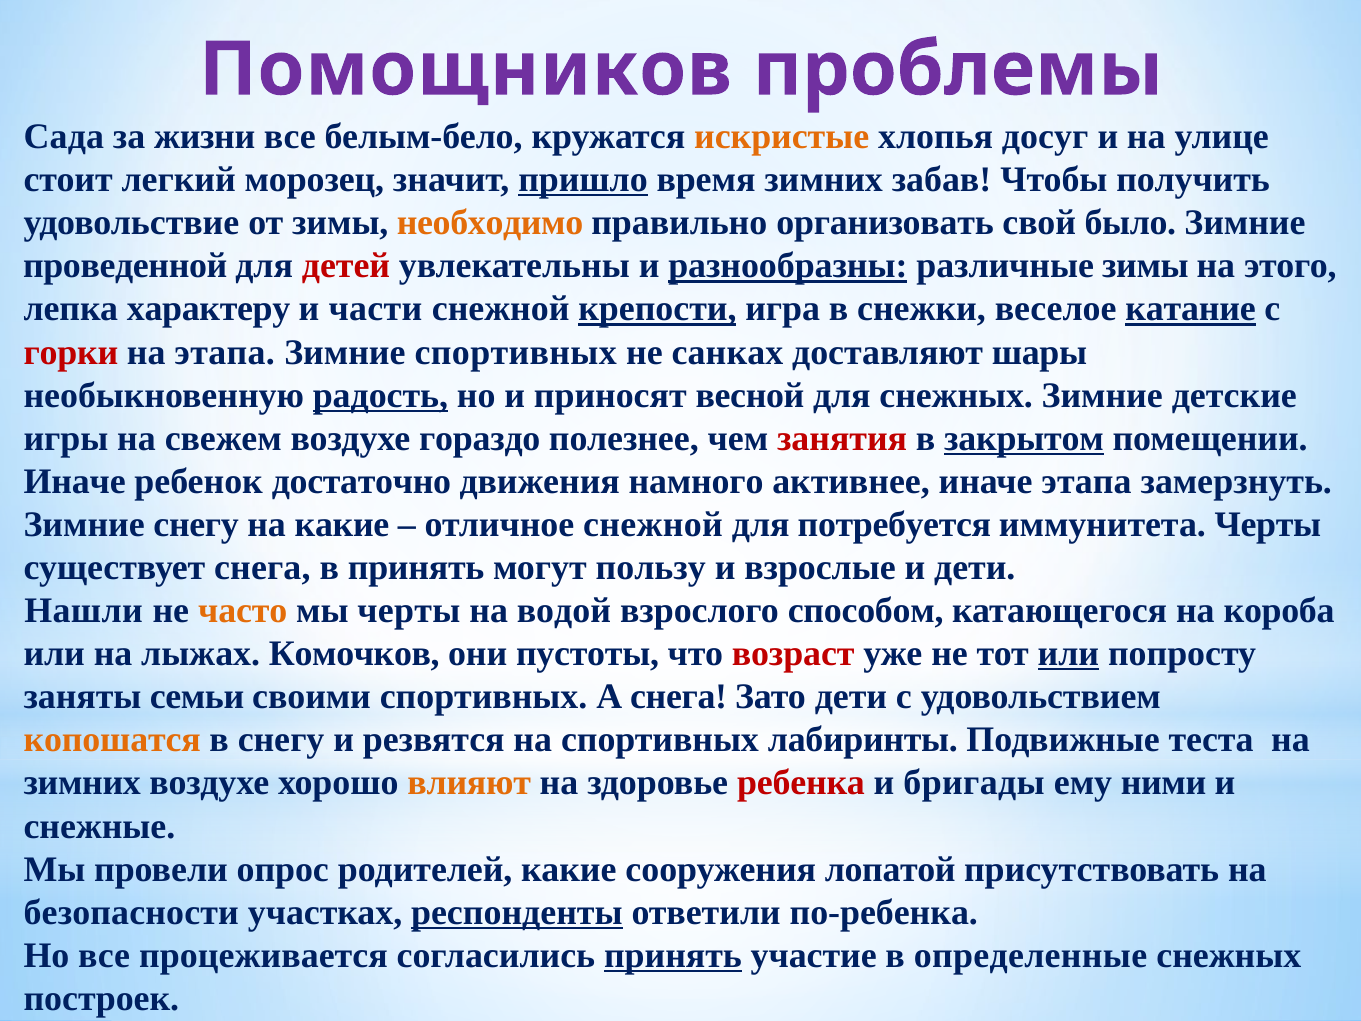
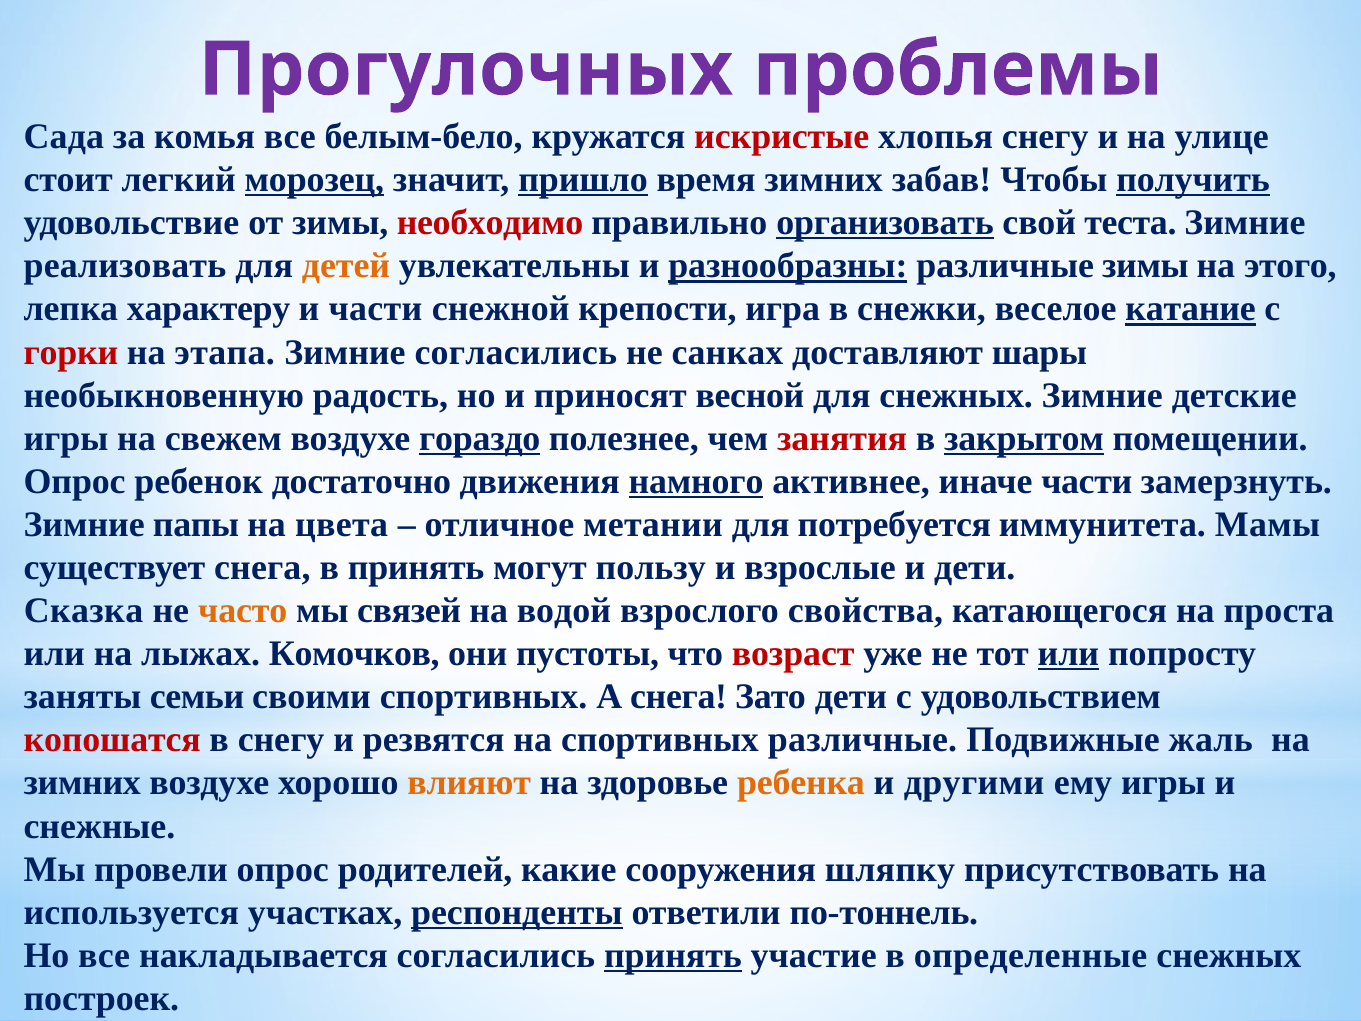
Помощников: Помощников -> Прогулочных (466, 70)
жизни: жизни -> комья (205, 137)
искристые colour: orange -> red (782, 137)
хлопья досуг: досуг -> снегу (1045, 137)
морозец underline: none -> present (314, 180)
получить underline: none -> present (1193, 180)
необходимо colour: orange -> red (490, 223)
организовать underline: none -> present (885, 223)
было: было -> теста (1130, 223)
проведенной: проведенной -> реализовать (125, 266)
детей colour: red -> orange (346, 266)
крепости underline: present -> none (657, 309)
Зимние спортивных: спортивных -> согласились (516, 352)
радость underline: present -> none (380, 395)
гораздо underline: none -> present (480, 438)
Иначе: Иначе -> Опрос (75, 481)
намного underline: none -> present (696, 481)
иначе этапа: этапа -> части (1087, 481)
Зимние снегу: снегу -> папы (196, 524)
на какие: какие -> цвета (342, 524)
отличное снежной: снежной -> метании (653, 524)
иммунитета Черты: Черты -> Мамы (1268, 524)
Нашли: Нашли -> Сказка (84, 611)
мы черты: черты -> связей (409, 611)
способом: способом -> свойства (865, 611)
короба: короба -> проста (1279, 611)
копошатся colour: orange -> red (112, 740)
спортивных лабиринты: лабиринты -> различные (863, 740)
теста: теста -> жаль (1211, 740)
ребенка colour: red -> orange (801, 783)
бригады: бригады -> другими (974, 783)
ему ними: ними -> игры (1163, 783)
лопатой: лопатой -> шляпку (890, 869)
безопасности: безопасности -> используется (131, 912)
по-ребенка: по-ребенка -> по-тоннель (884, 912)
процеживается: процеживается -> накладывается (264, 955)
